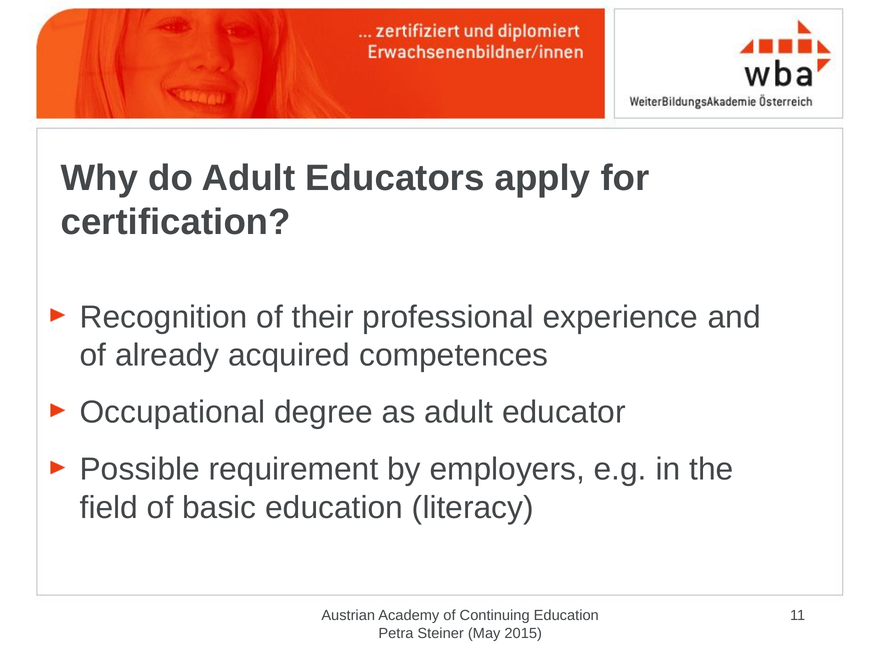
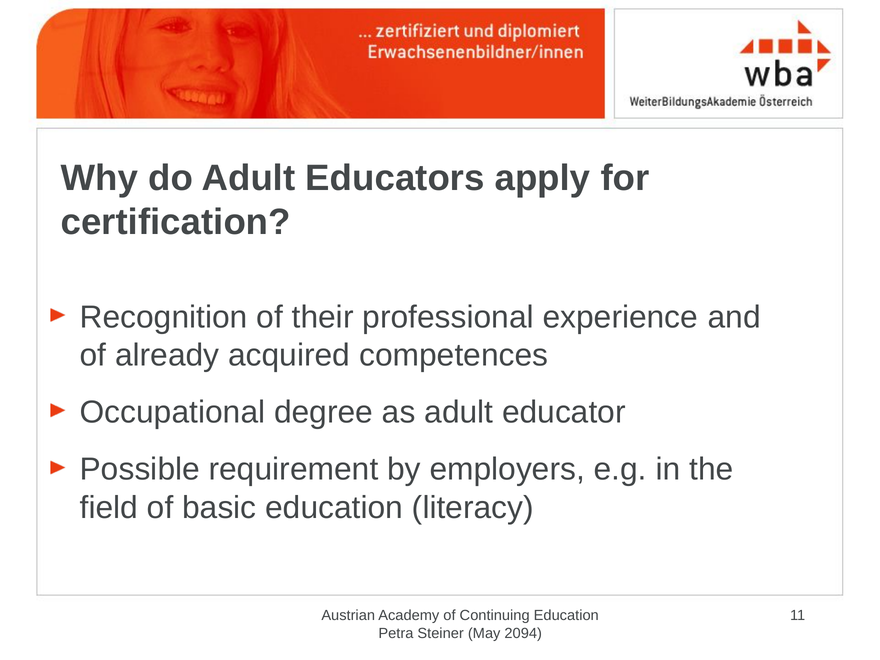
2015: 2015 -> 2094 (523, 633)
